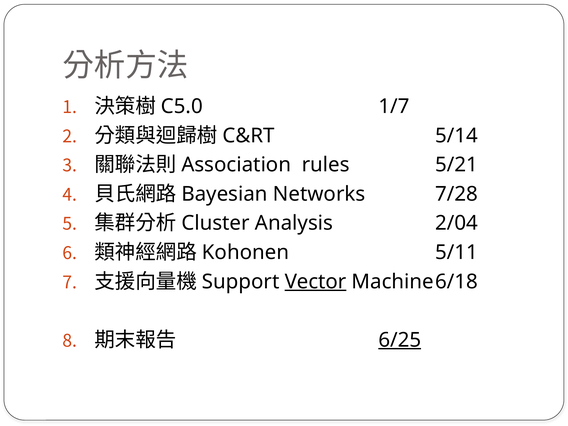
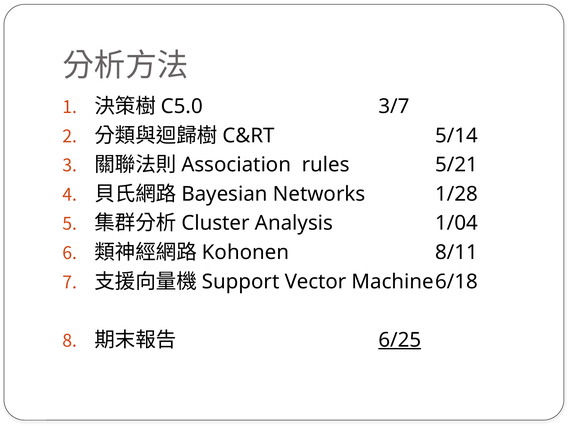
1/7: 1/7 -> 3/7 (394, 106)
7/28: 7/28 -> 1/28 (457, 194)
2/04: 2/04 -> 1/04 (457, 223)
5/11: 5/11 -> 8/11 (457, 252)
Vector underline: present -> none (316, 282)
